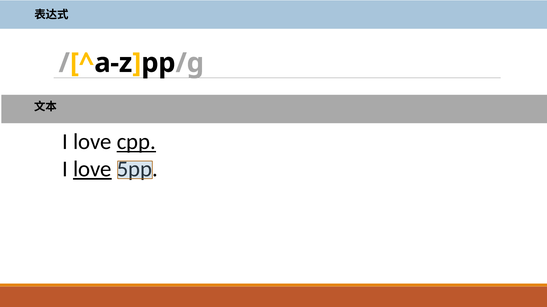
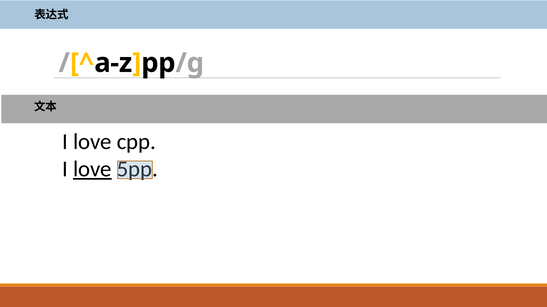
cpp underline: present -> none (136, 142)
